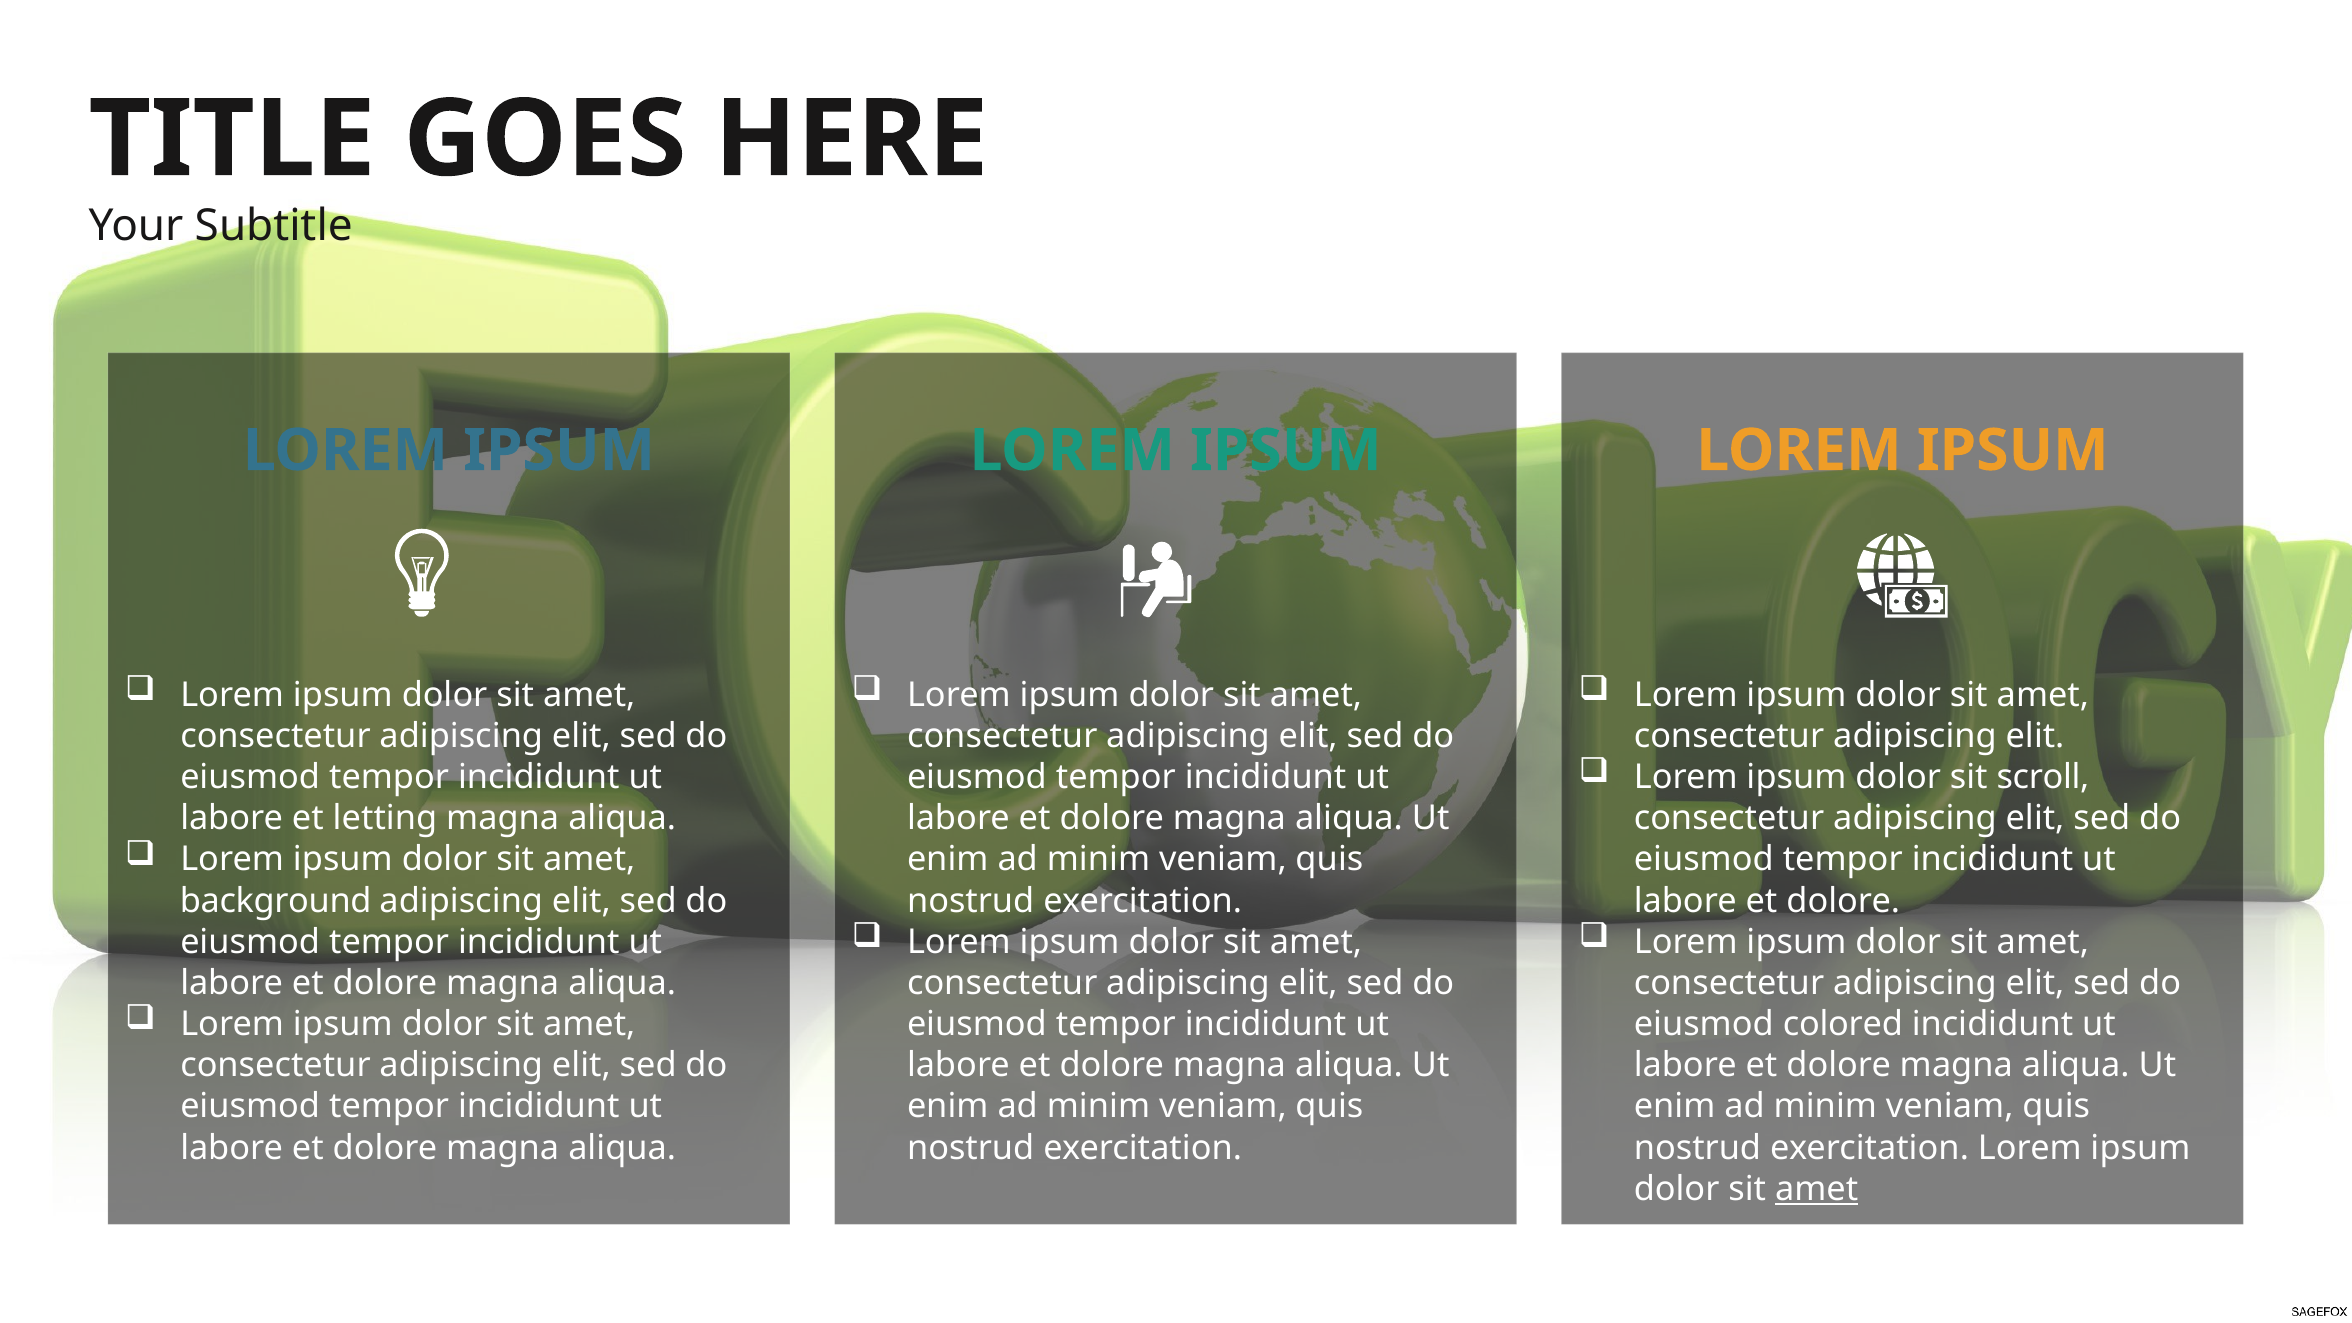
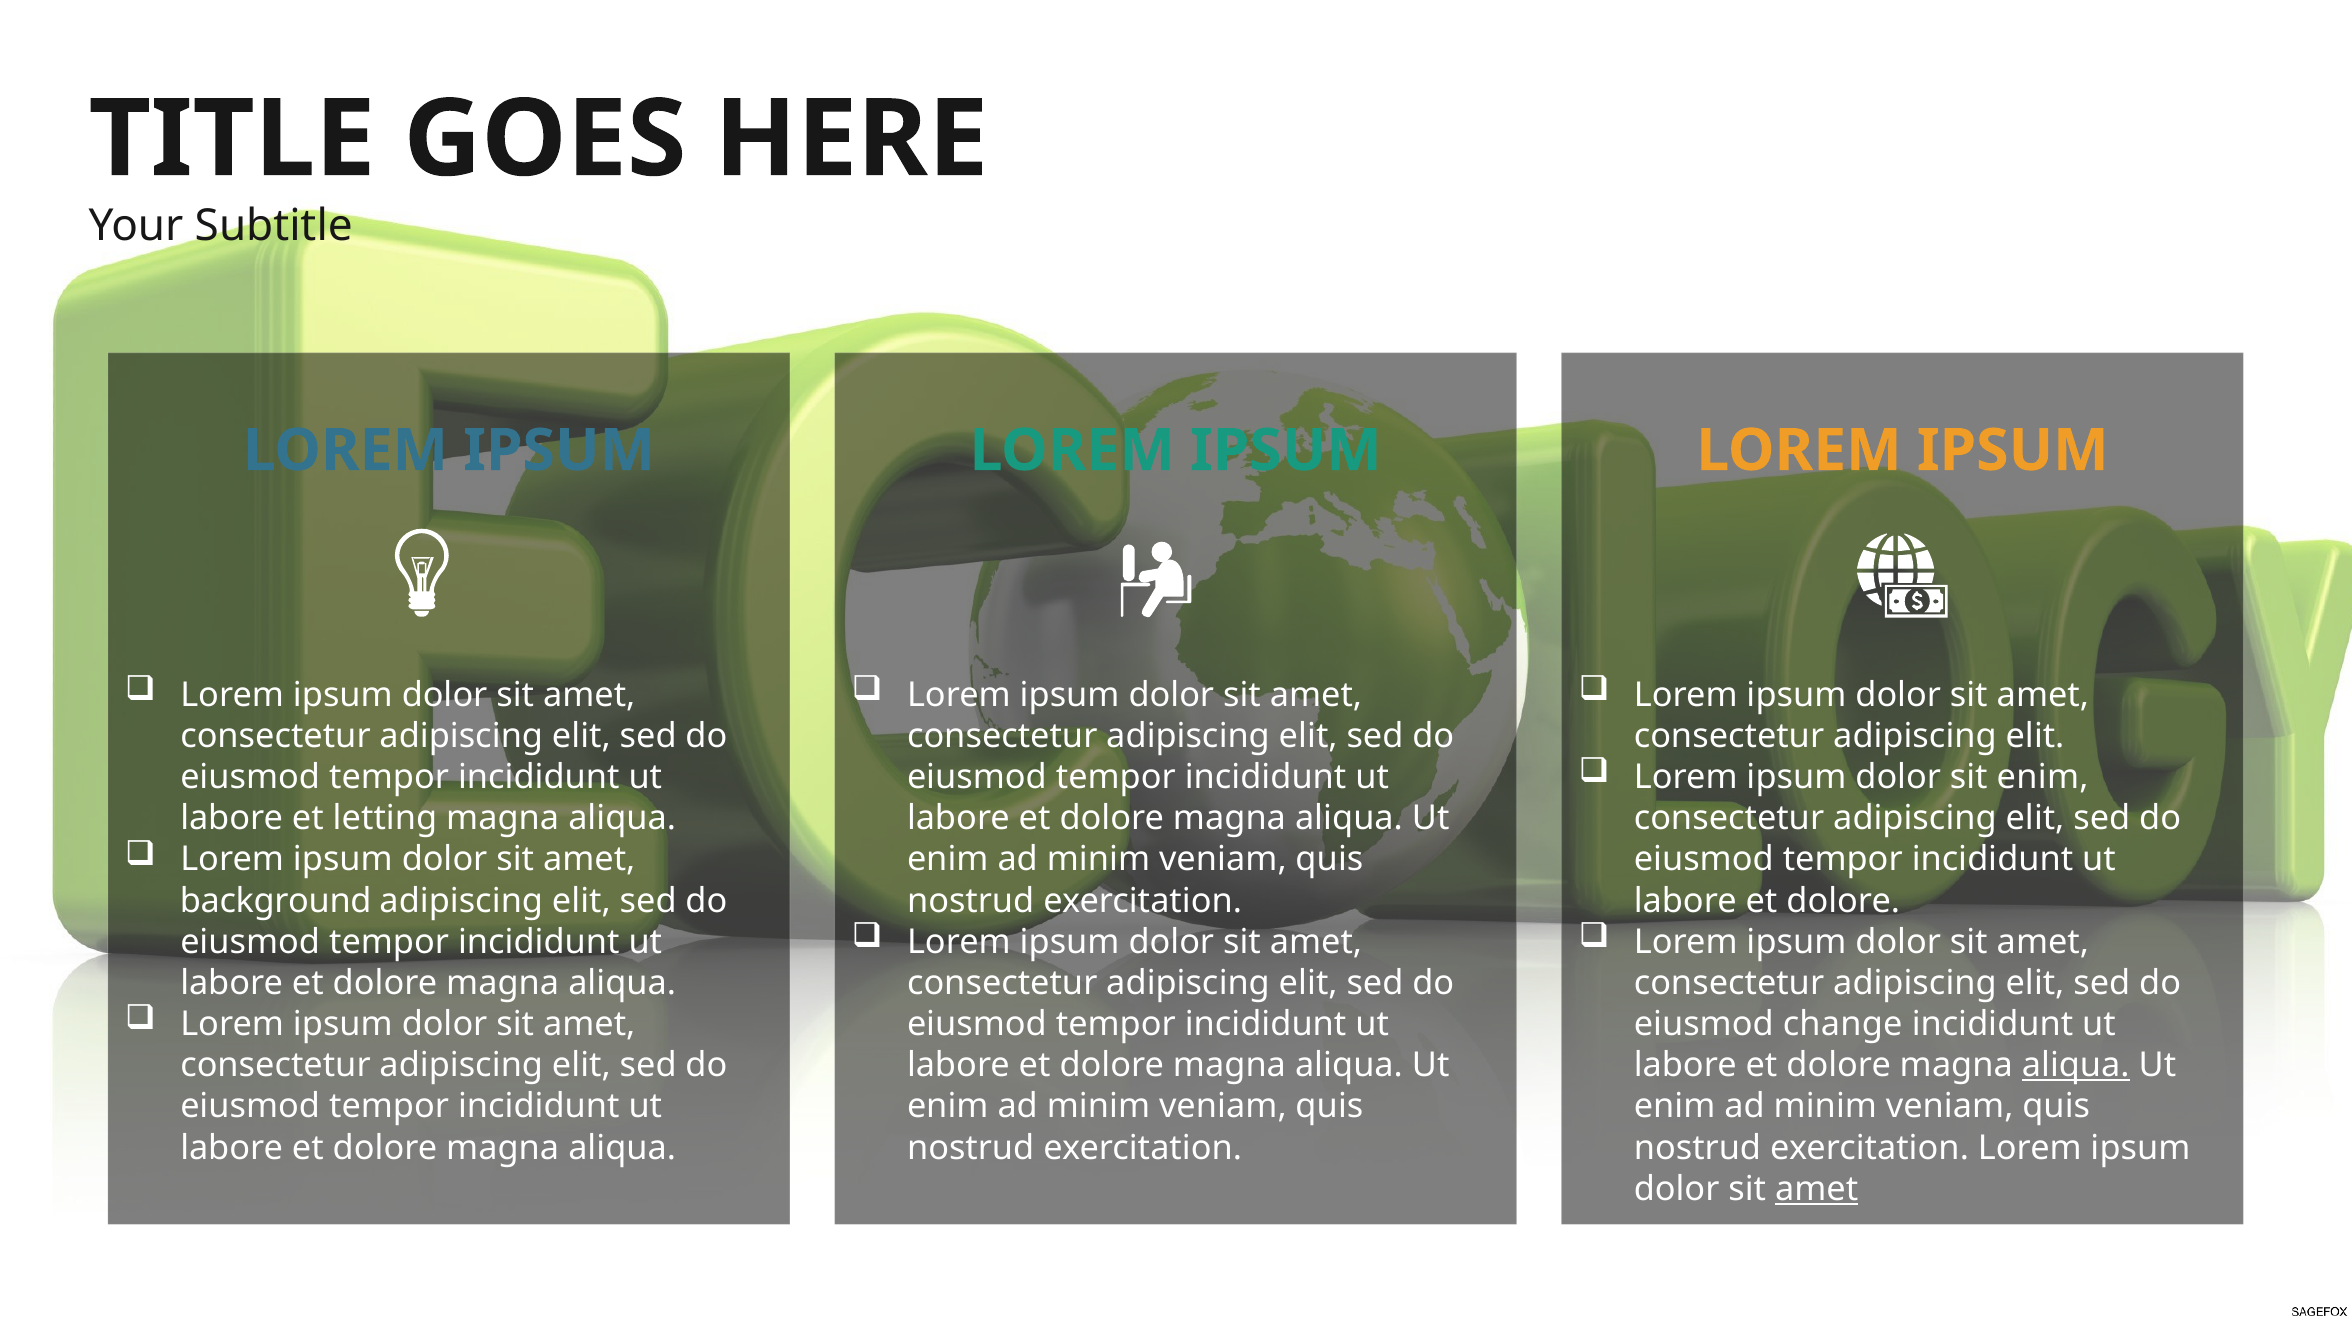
sit scroll: scroll -> enim (2043, 777)
colored: colored -> change (1843, 1024)
aliqua underline: none -> present (2076, 1065)
